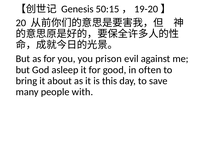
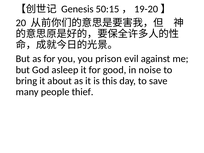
often: often -> noise (150, 70)
with: with -> thief (83, 92)
